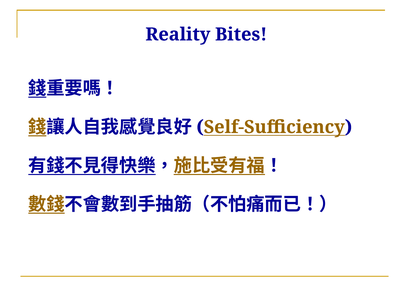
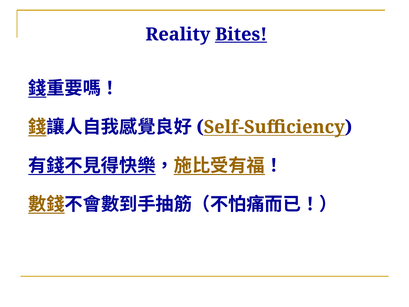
Bites underline: none -> present (241, 34)
